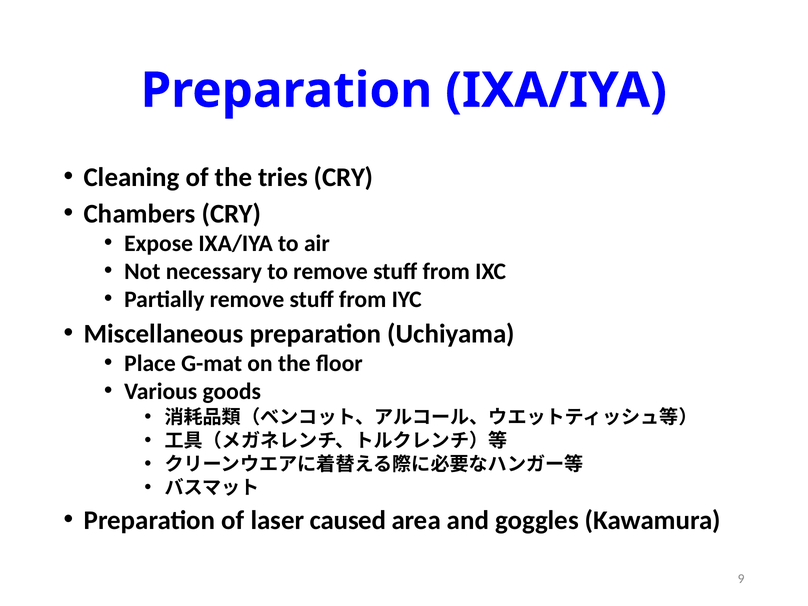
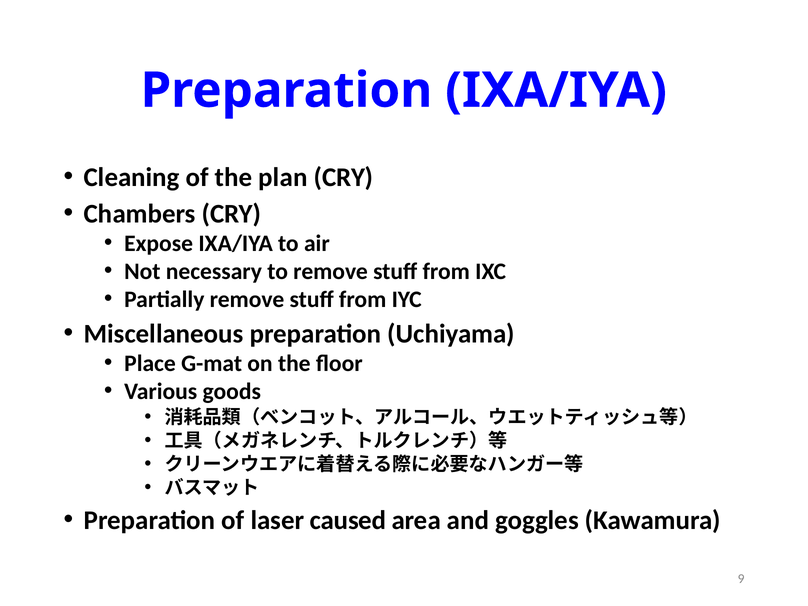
tries: tries -> plan (283, 177)
